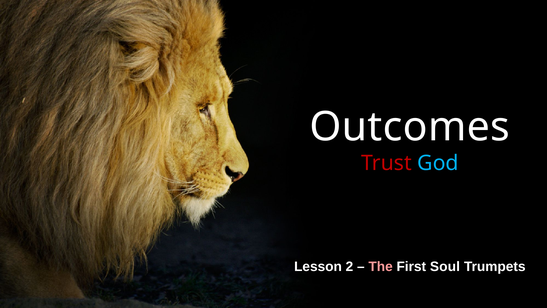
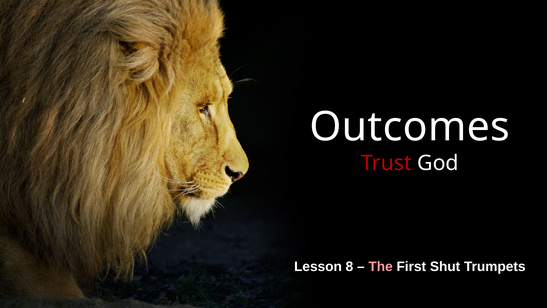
God colour: light blue -> white (438, 163)
2: 2 -> 8 (349, 266)
Soul: Soul -> Shut (445, 266)
